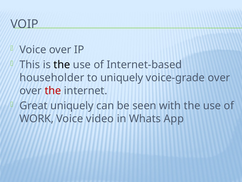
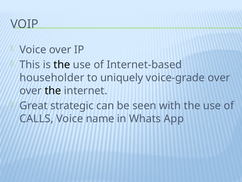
the colour: red -> black (53, 90)
Great uniquely: uniquely -> strategic (72, 105)
WORK: WORK -> CALLS (37, 118)
video: video -> name (100, 118)
